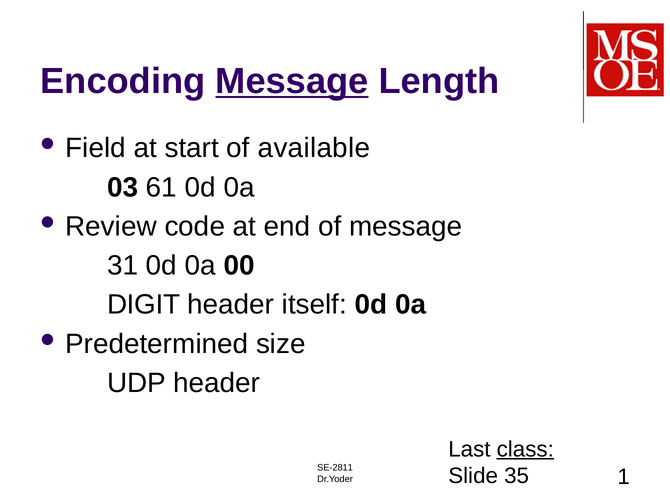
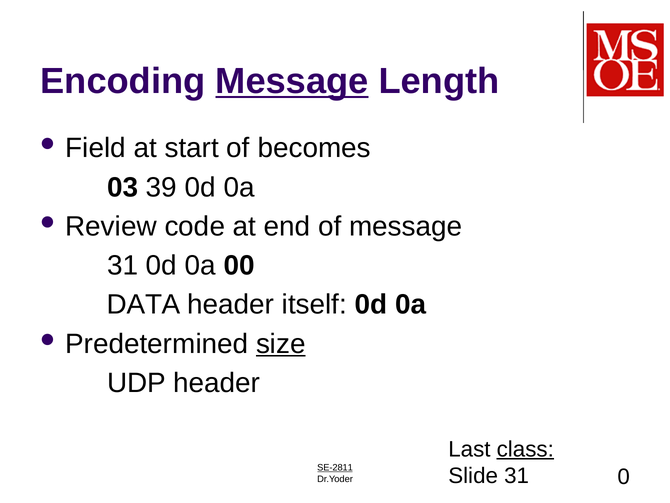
available: available -> becomes (314, 148)
61: 61 -> 39 (161, 187)
DIGIT: DIGIT -> DATA (144, 304)
size underline: none -> present (281, 343)
SE-2811 underline: none -> present (335, 467)
Slide 35: 35 -> 31 (517, 475)
1: 1 -> 0 (624, 476)
